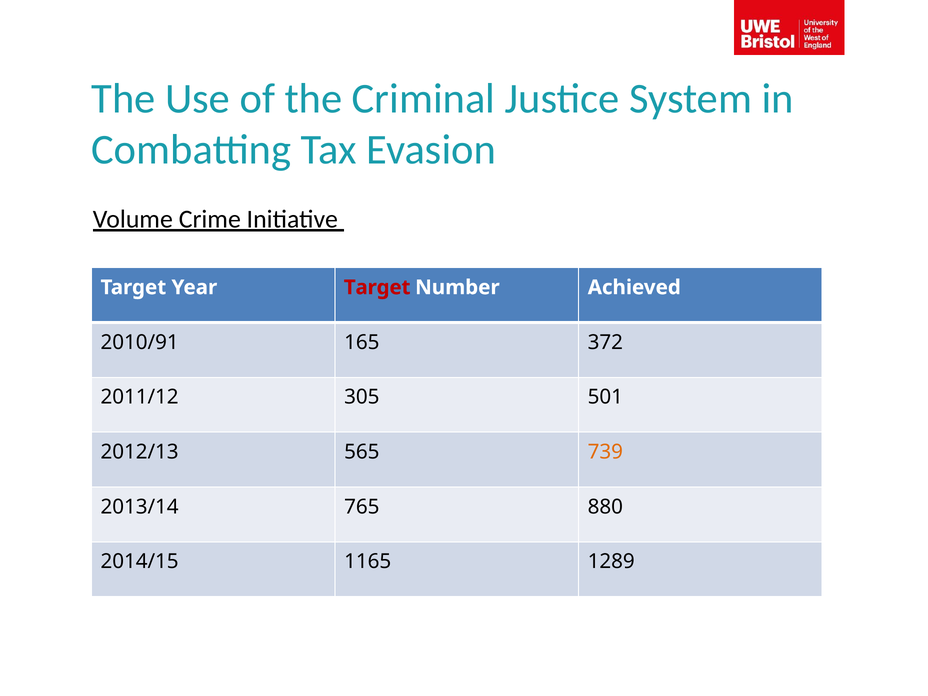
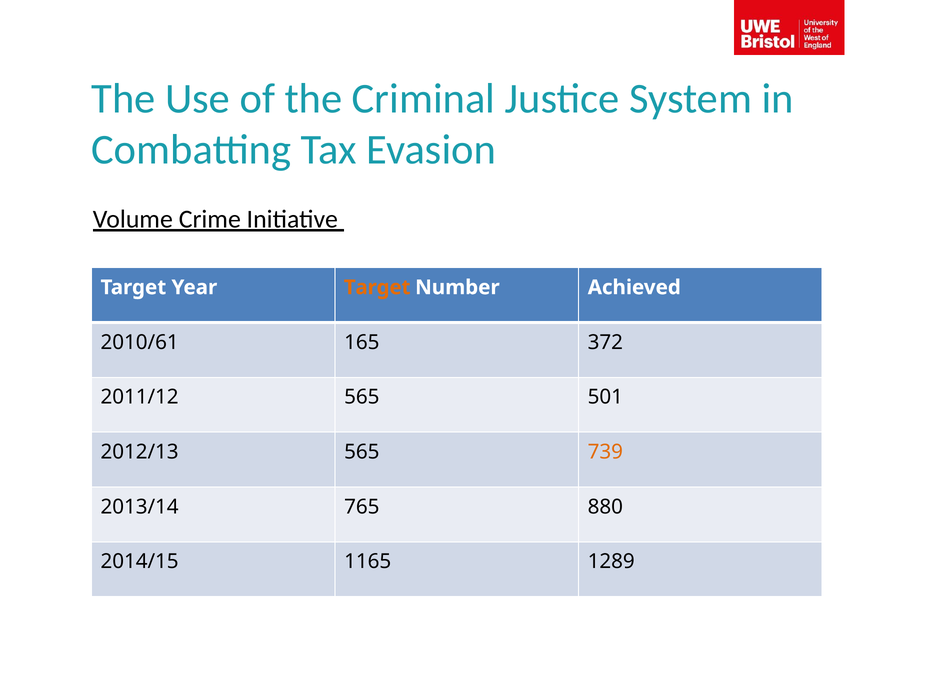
Target colour: red -> orange (377, 287)
2010/91: 2010/91 -> 2010/61 (140, 342)
2011/12 305: 305 -> 565 (362, 397)
